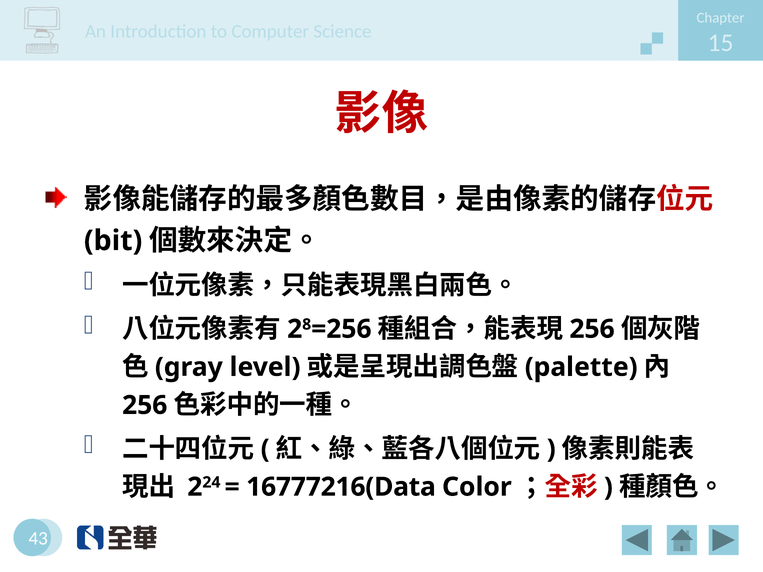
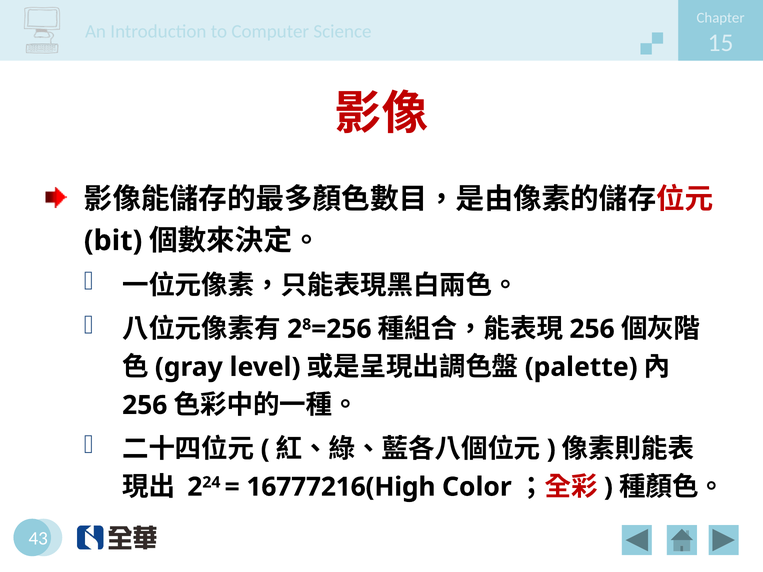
16777216(Data: 16777216(Data -> 16777216(High (341, 487)
